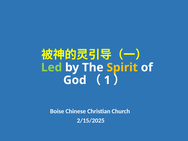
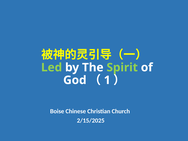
Spirit colour: yellow -> light green (122, 67)
